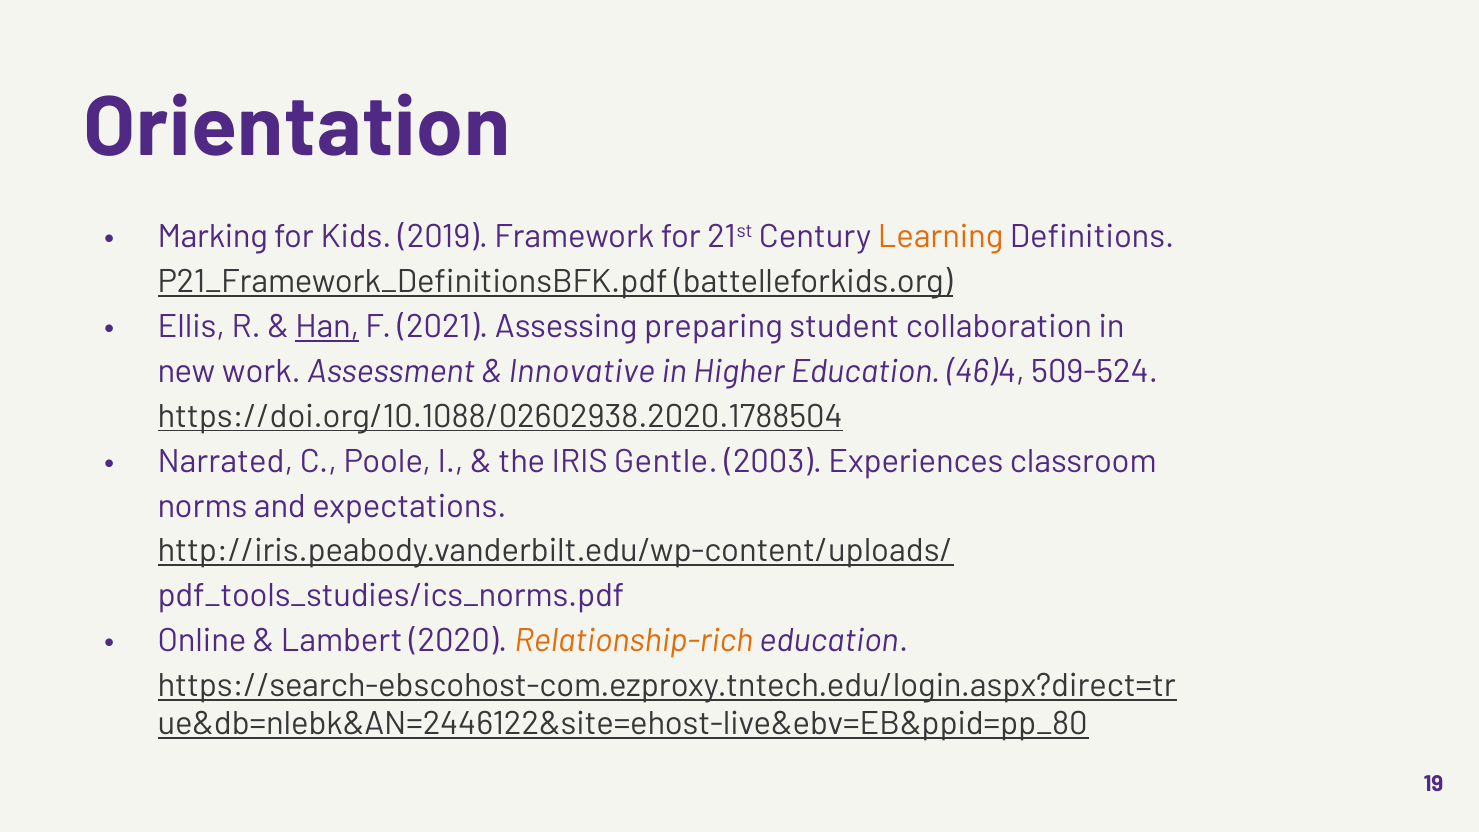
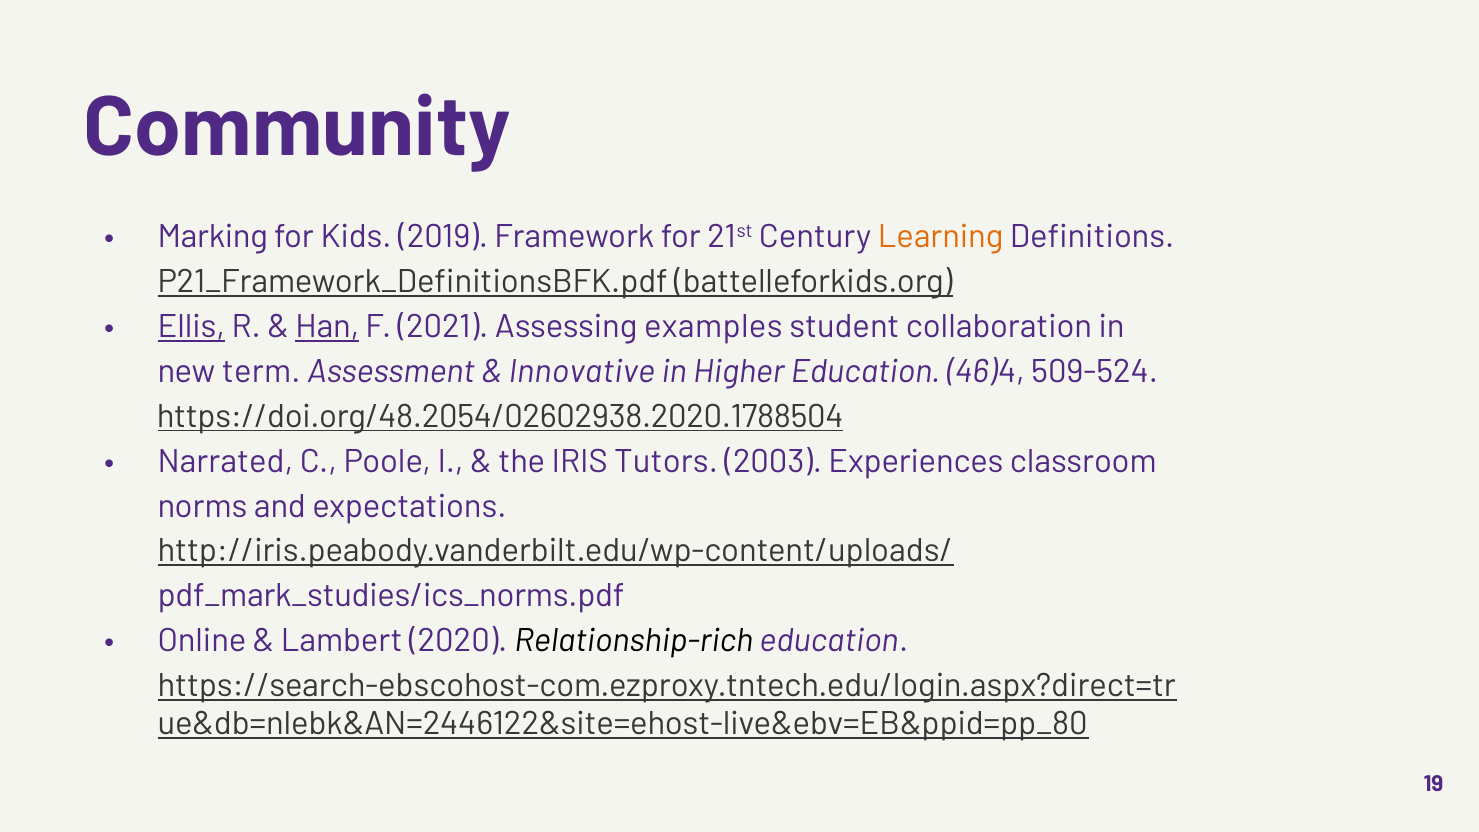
Orientation: Orientation -> Community (297, 128)
Ellis underline: none -> present (191, 327)
preparing: preparing -> examples (713, 327)
work: work -> term (261, 372)
https://doi.org/10.1088/02602938.2020.1788504: https://doi.org/10.1088/02602938.2020.1788504 -> https://doi.org/48.2054/02602938.2020.1788504 (500, 416)
Gentle: Gentle -> Tutors (666, 461)
pdf_tools_studies/ics_norms.pdf: pdf_tools_studies/ics_norms.pdf -> pdf_mark_studies/ics_norms.pdf (391, 596)
Relationship-rich colour: orange -> black (634, 641)
